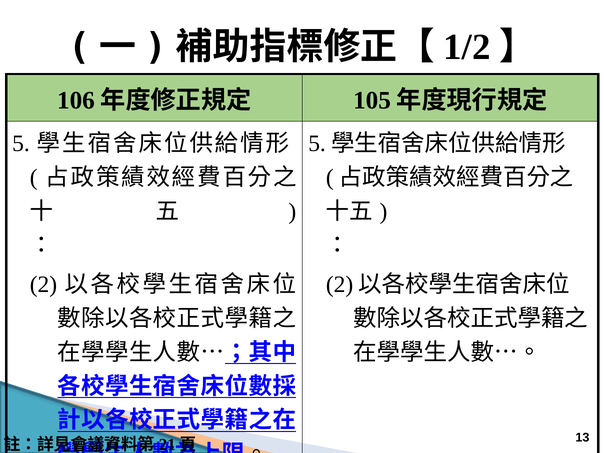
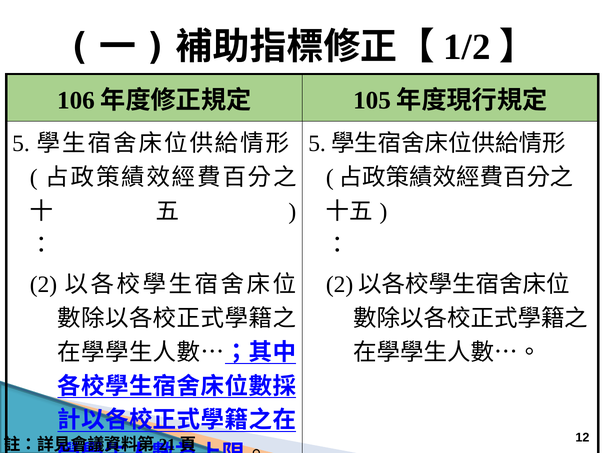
13: 13 -> 12 (582, 438)
